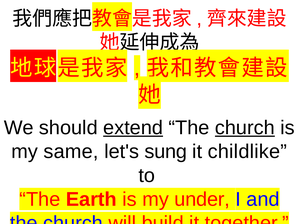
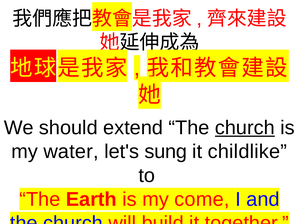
extend underline: present -> none (133, 128)
same: same -> water (71, 152)
under: under -> come (202, 200)
